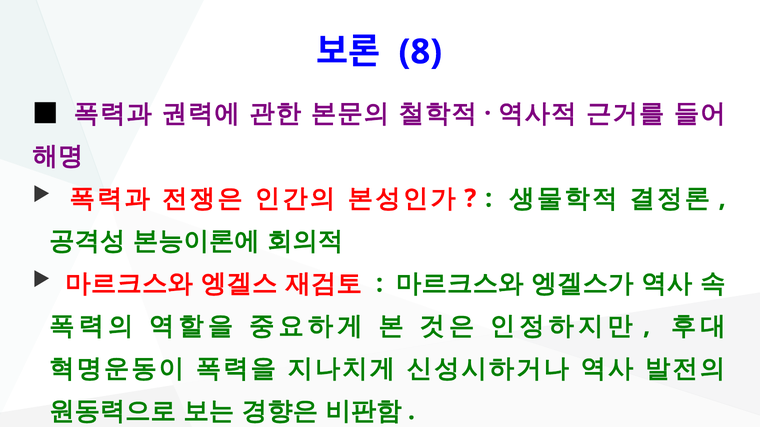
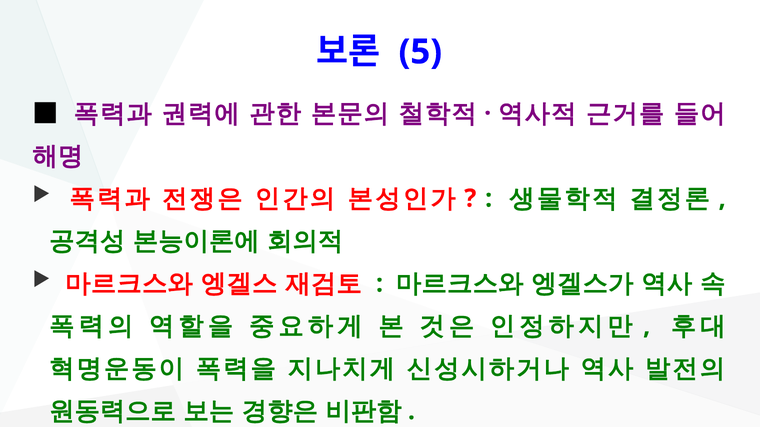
8: 8 -> 5 (420, 52)
